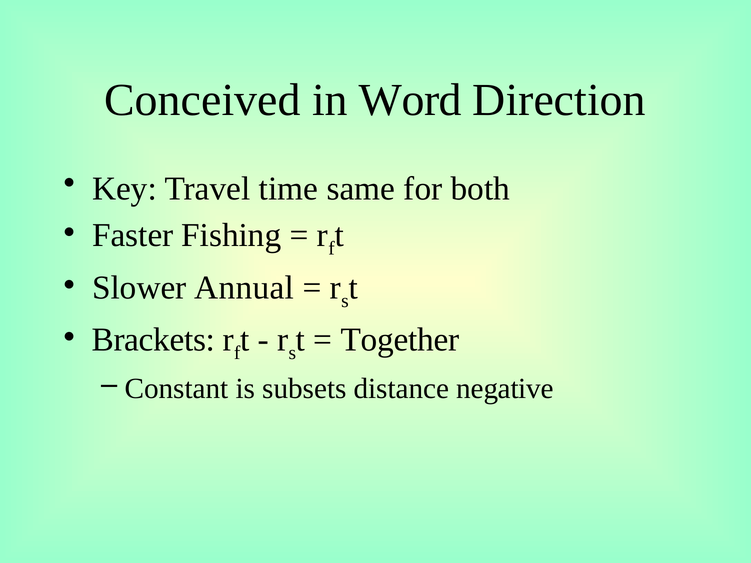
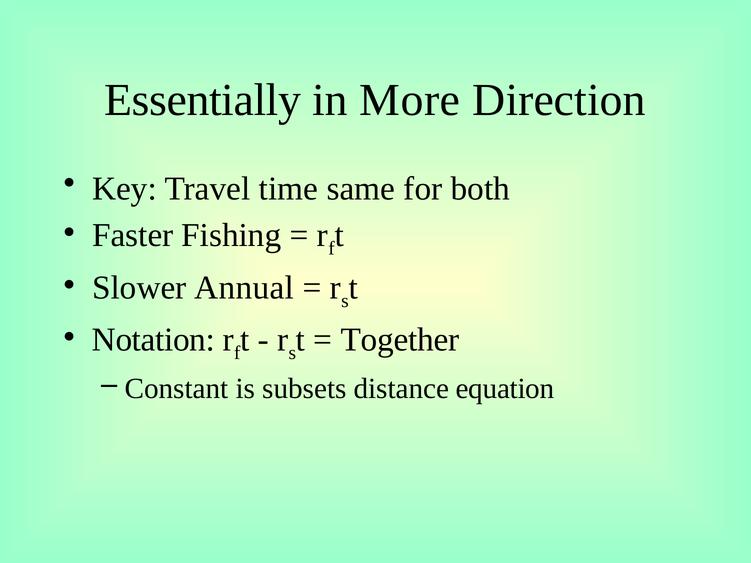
Conceived: Conceived -> Essentially (203, 100)
Word: Word -> More (410, 100)
Brackets: Brackets -> Notation (153, 340)
negative: negative -> equation (505, 389)
